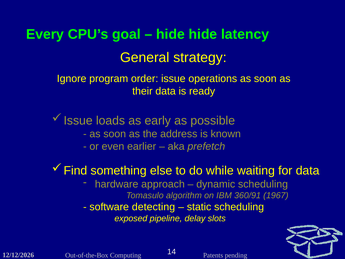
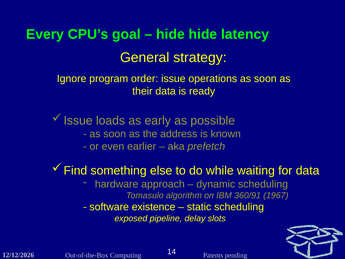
detecting: detecting -> existence (154, 207)
